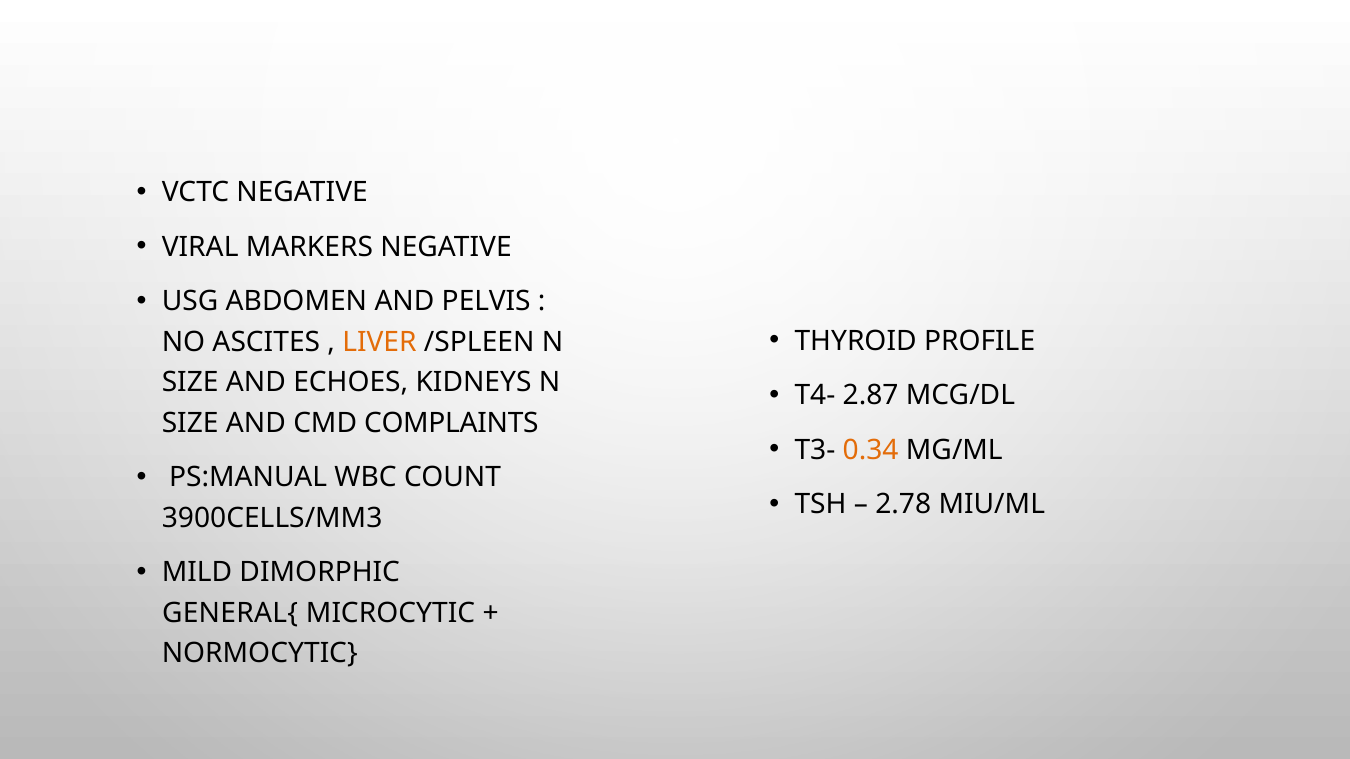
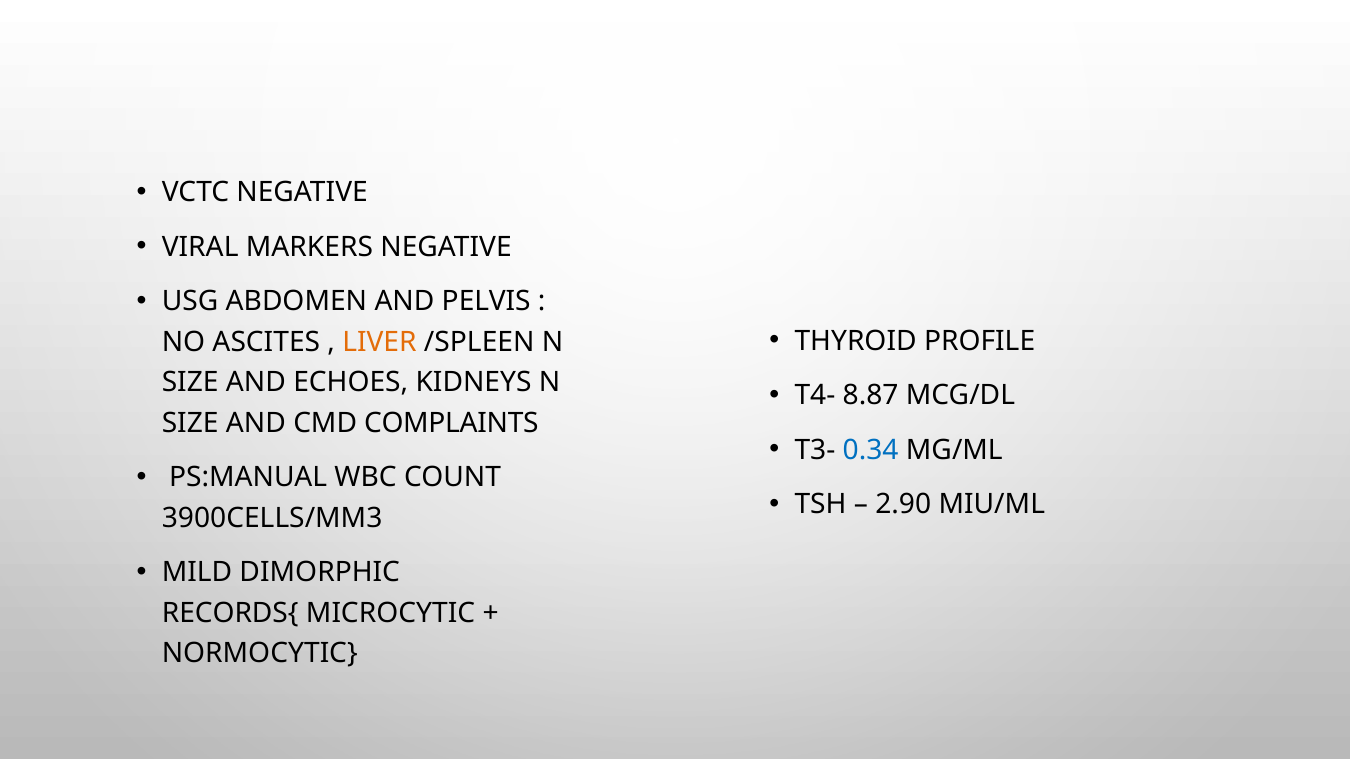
2.87: 2.87 -> 8.87 (871, 396)
0.34 colour: orange -> blue (871, 450)
2.78: 2.78 -> 2.90 (903, 505)
GENERAL{: GENERAL{ -> RECORDS{ (230, 613)
